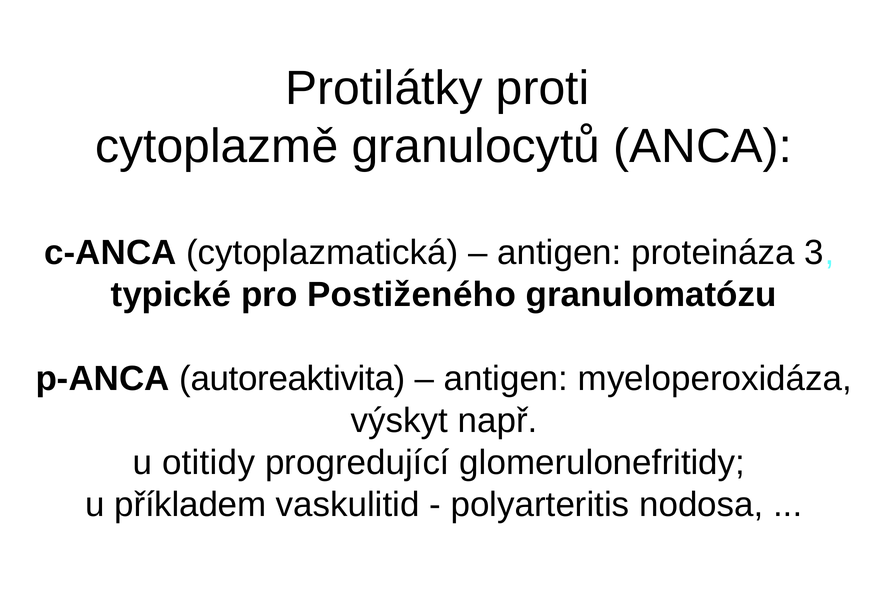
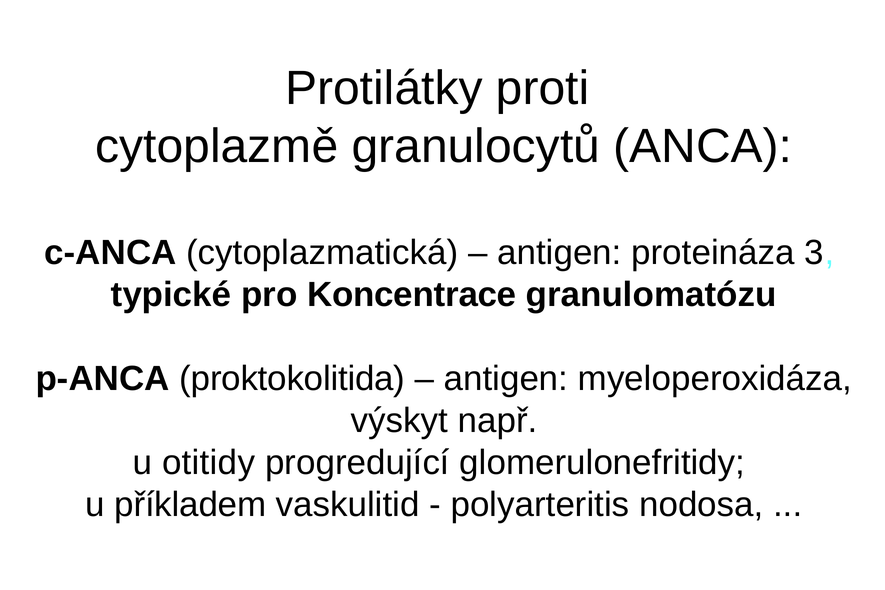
Postiženého: Postiženého -> Koncentrace (412, 295)
autoreaktivita: autoreaktivita -> proktokolitida (292, 379)
